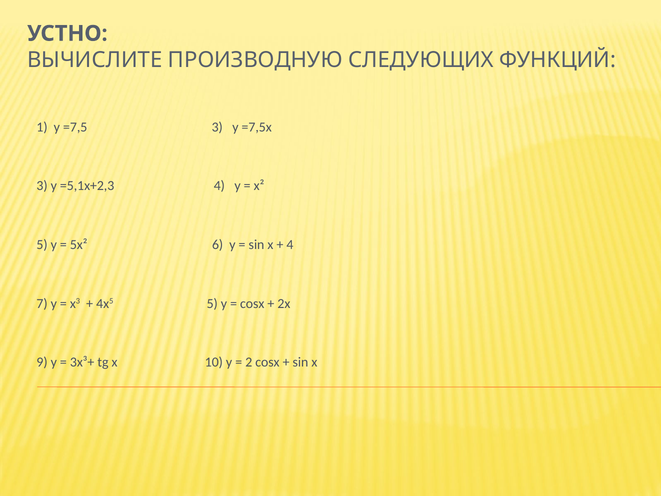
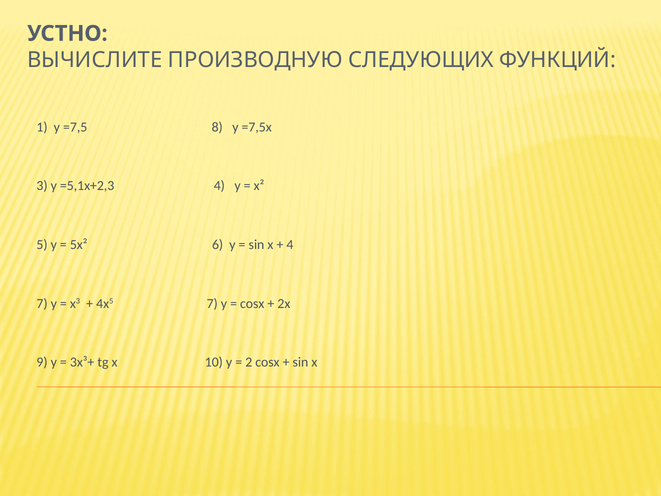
=7,5 3: 3 -> 8 (217, 127)
4x5 5: 5 -> 7 (212, 303)
